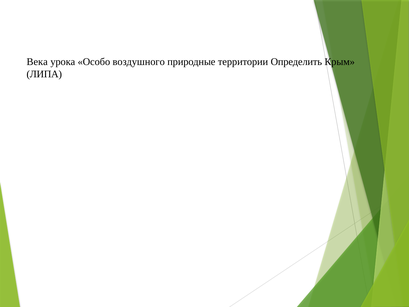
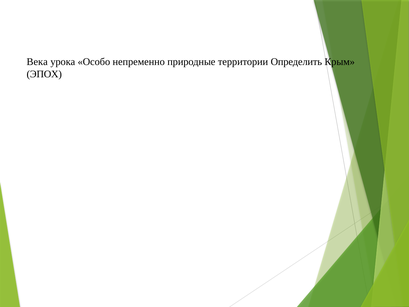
воздушного: воздушного -> непременно (139, 62)
ЛИПА: ЛИПА -> ЭПОХ (44, 74)
